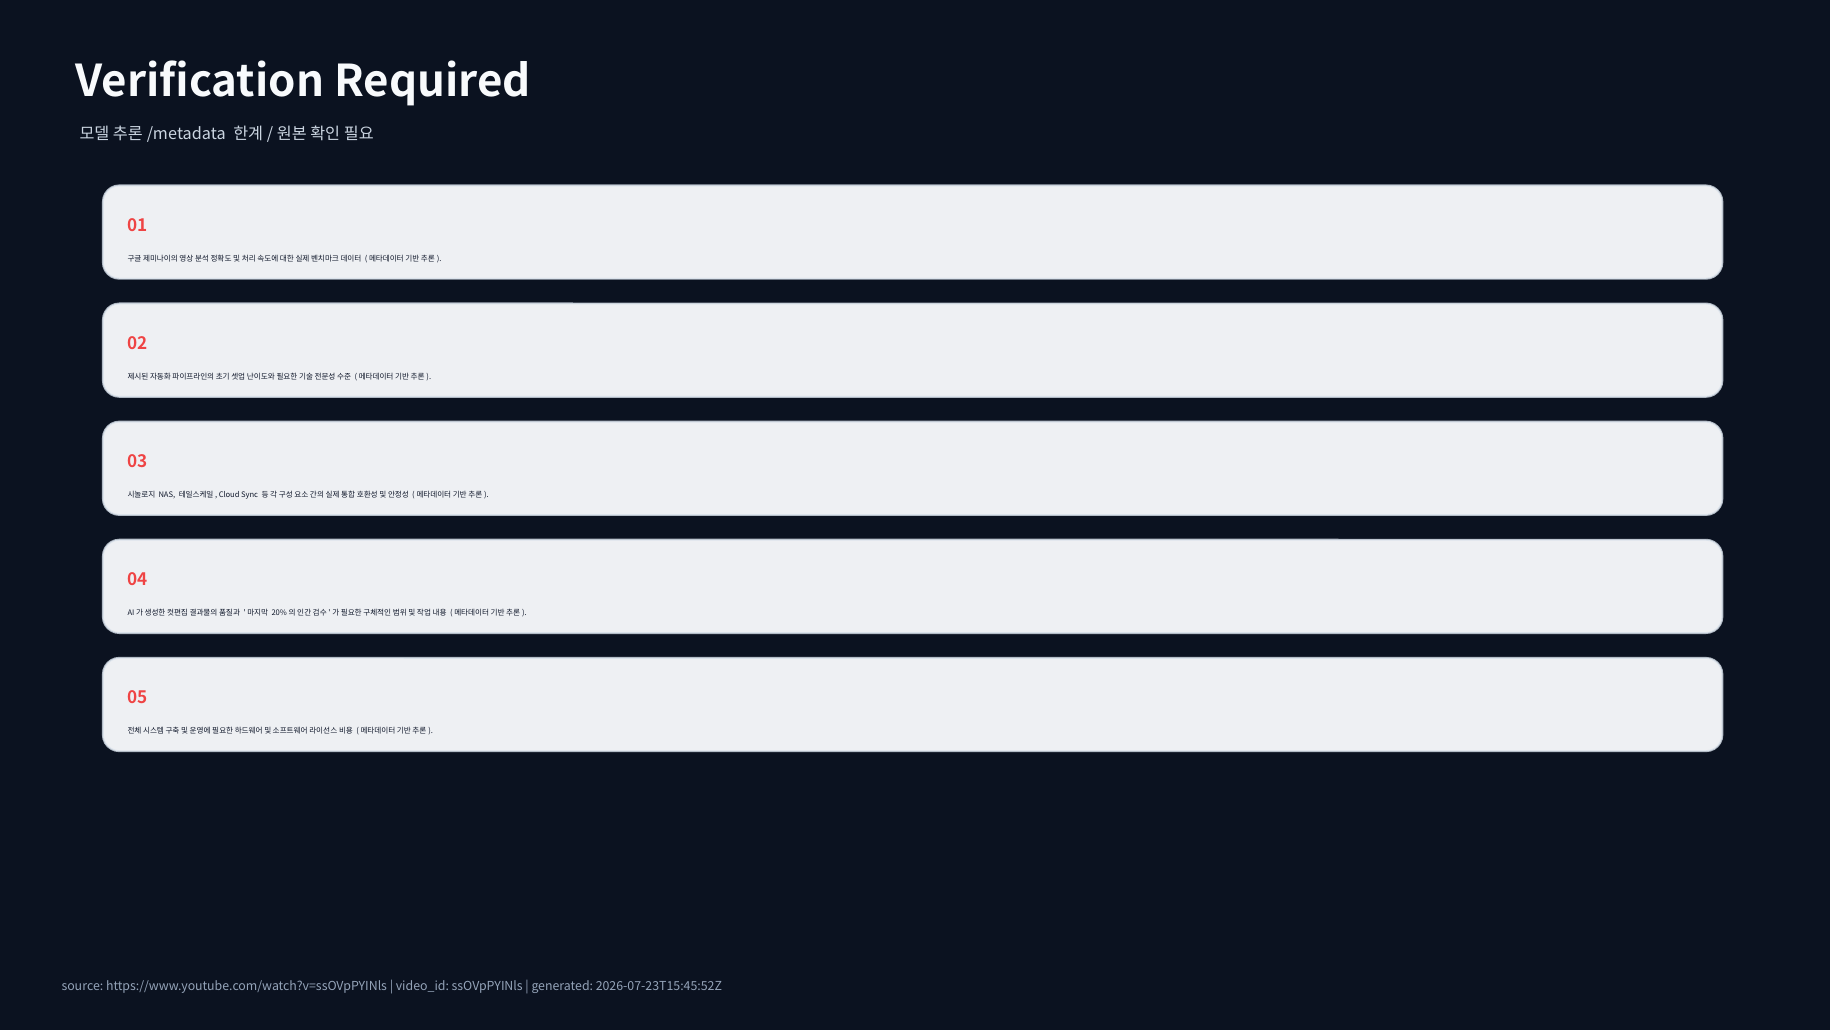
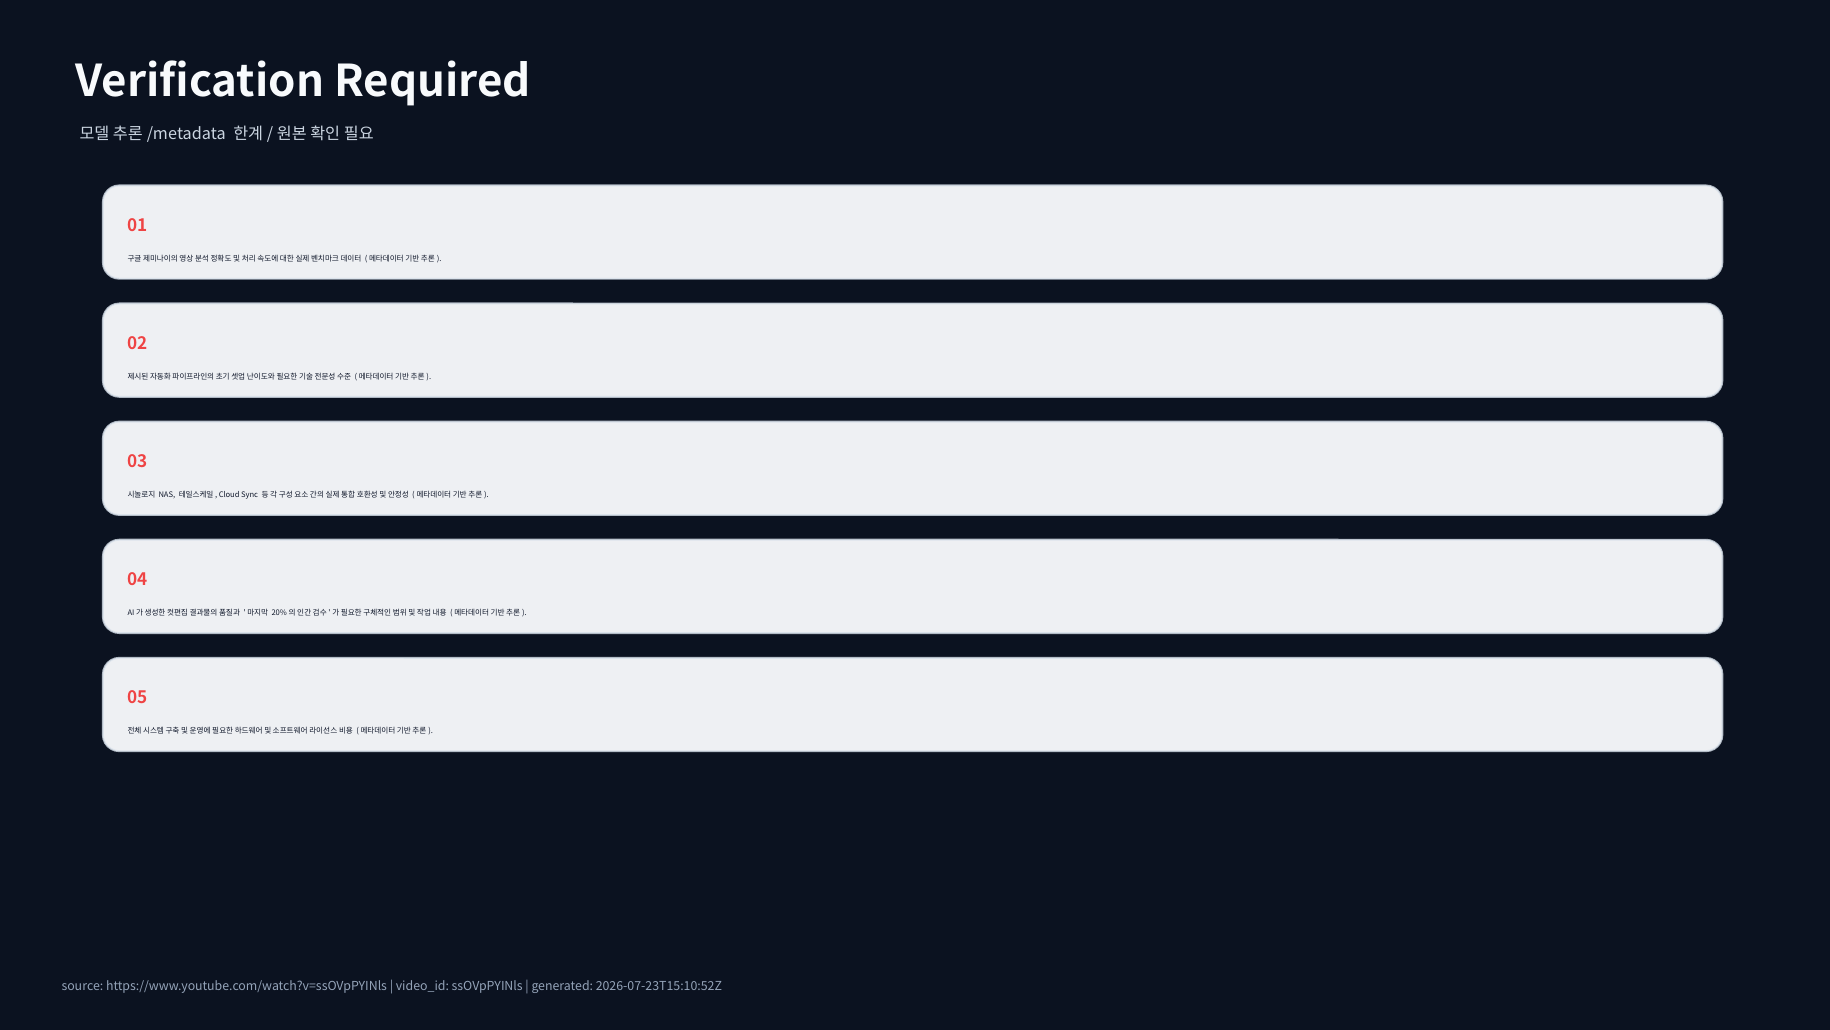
2026-07-23T15:45:52Z: 2026-07-23T15:45:52Z -> 2026-07-23T15:10:52Z (659, 986)
